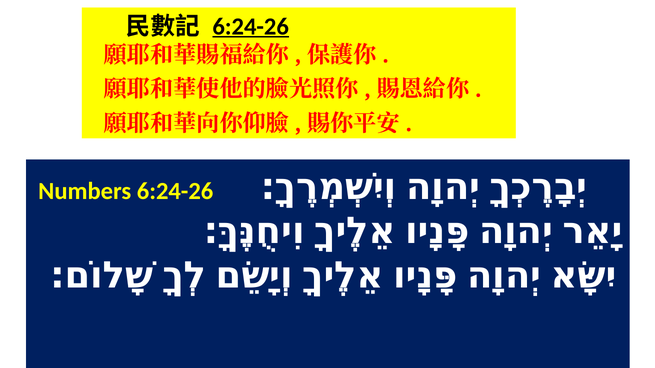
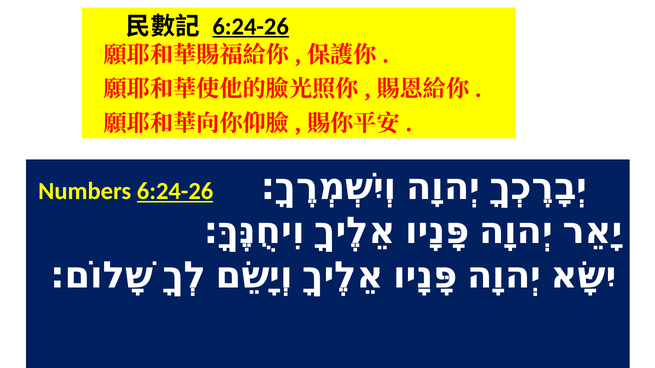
6:24-26 underline: none -> present (175, 191)
